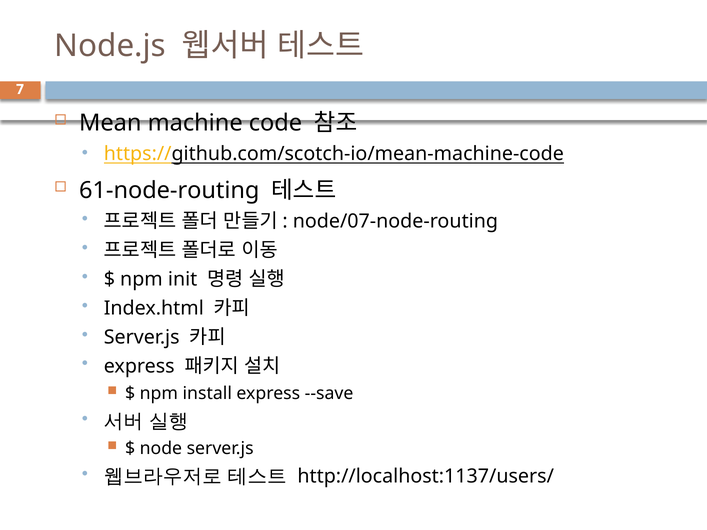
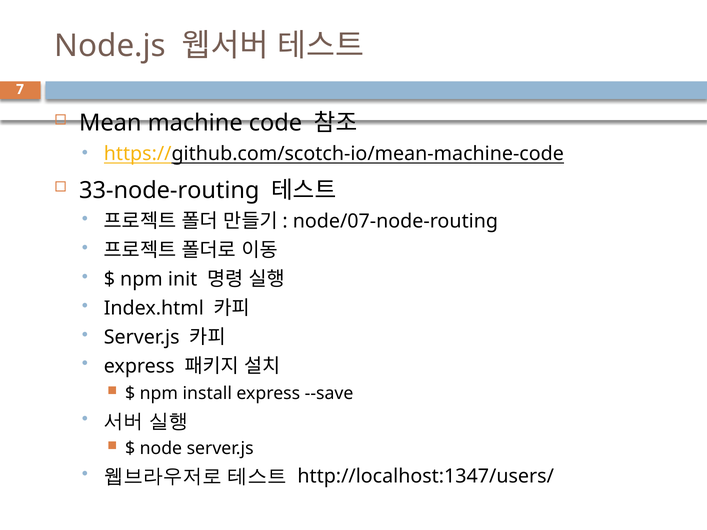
61-node-routing: 61-node-routing -> 33-node-routing (169, 190)
http://localhost:1137/users/: http://localhost:1137/users/ -> http://localhost:1347/users/ (426, 476)
